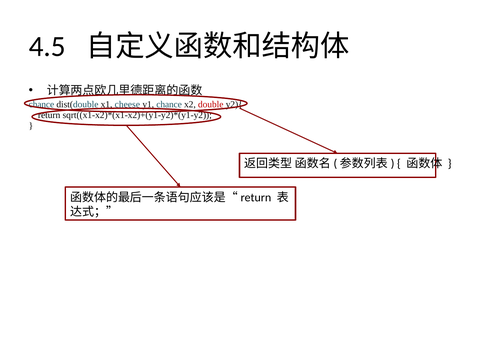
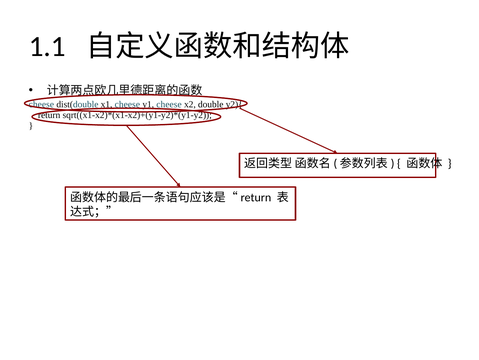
4.5: 4.5 -> 1.1 (47, 46)
chance: chance -> cheese (41, 104)
y1 chance: chance -> cheese (169, 104)
double colour: red -> black (211, 104)
